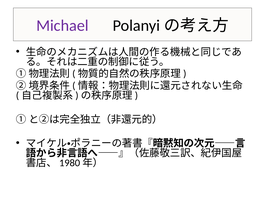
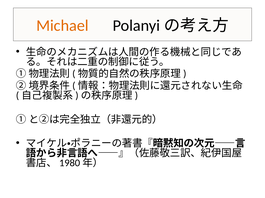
Michael colour: purple -> orange (62, 26)
